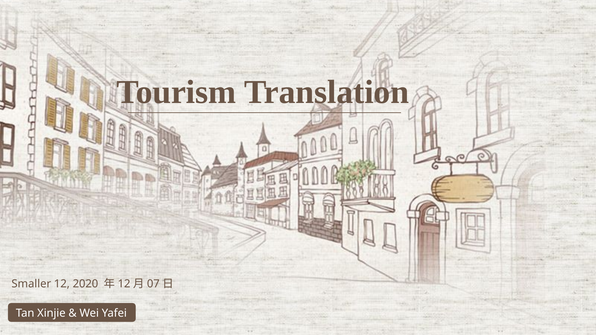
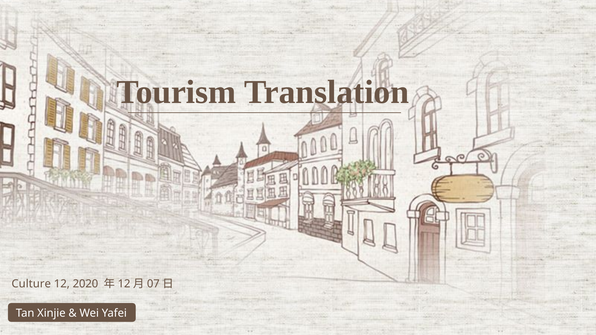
Smaller: Smaller -> Culture (31, 284)
